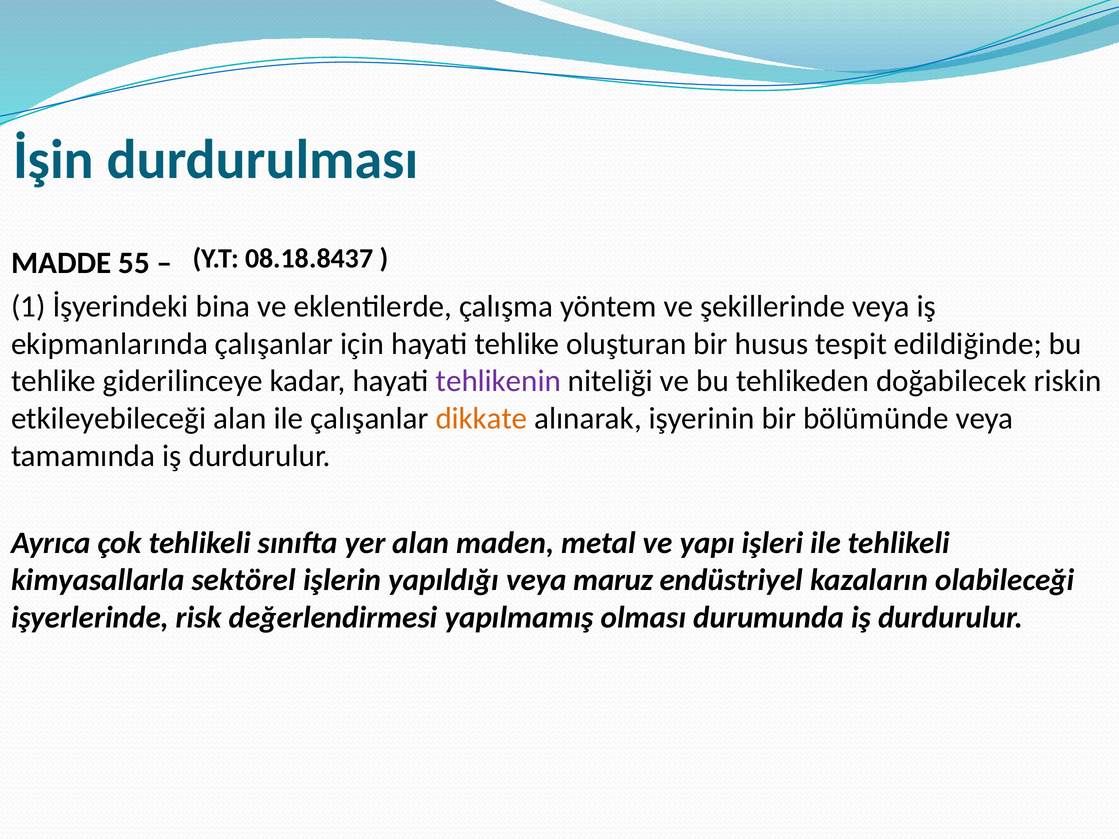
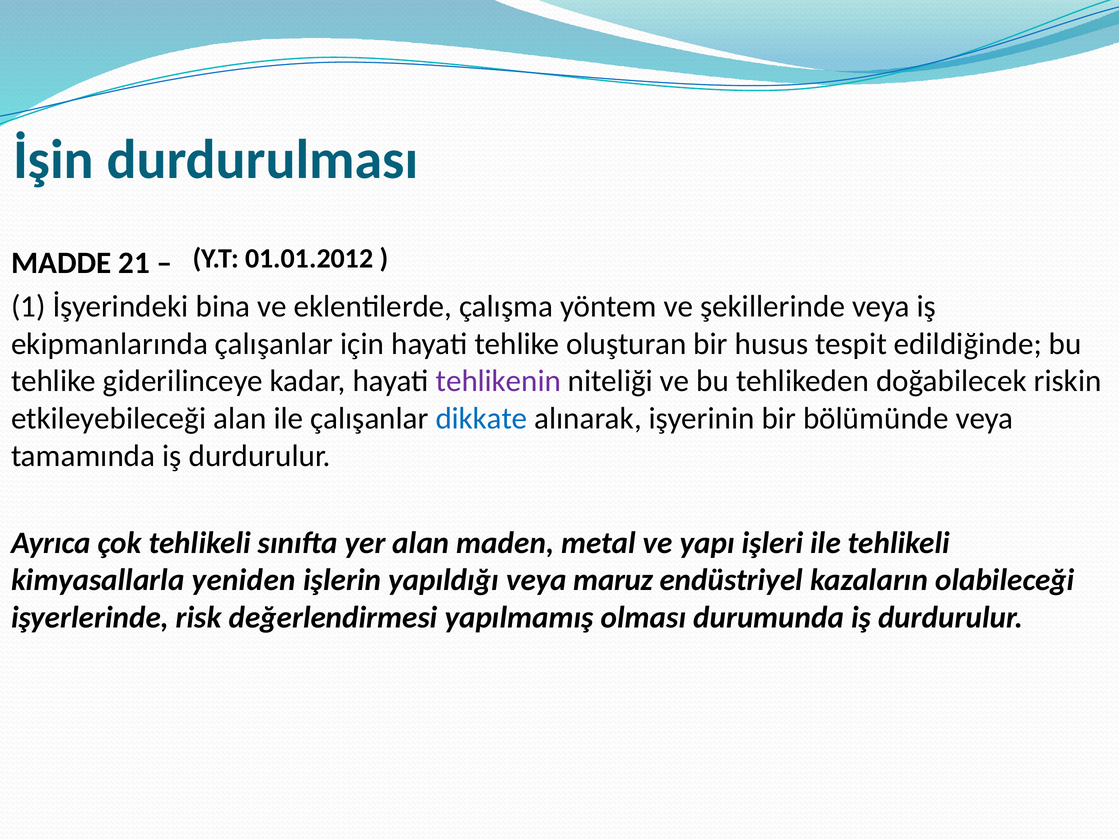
08.18.8437: 08.18.8437 -> 01.01.2012 (309, 259)
55: 55 -> 21 (134, 263)
dikkate colour: orange -> blue (482, 419)
sektörel: sektörel -> yeniden (244, 580)
